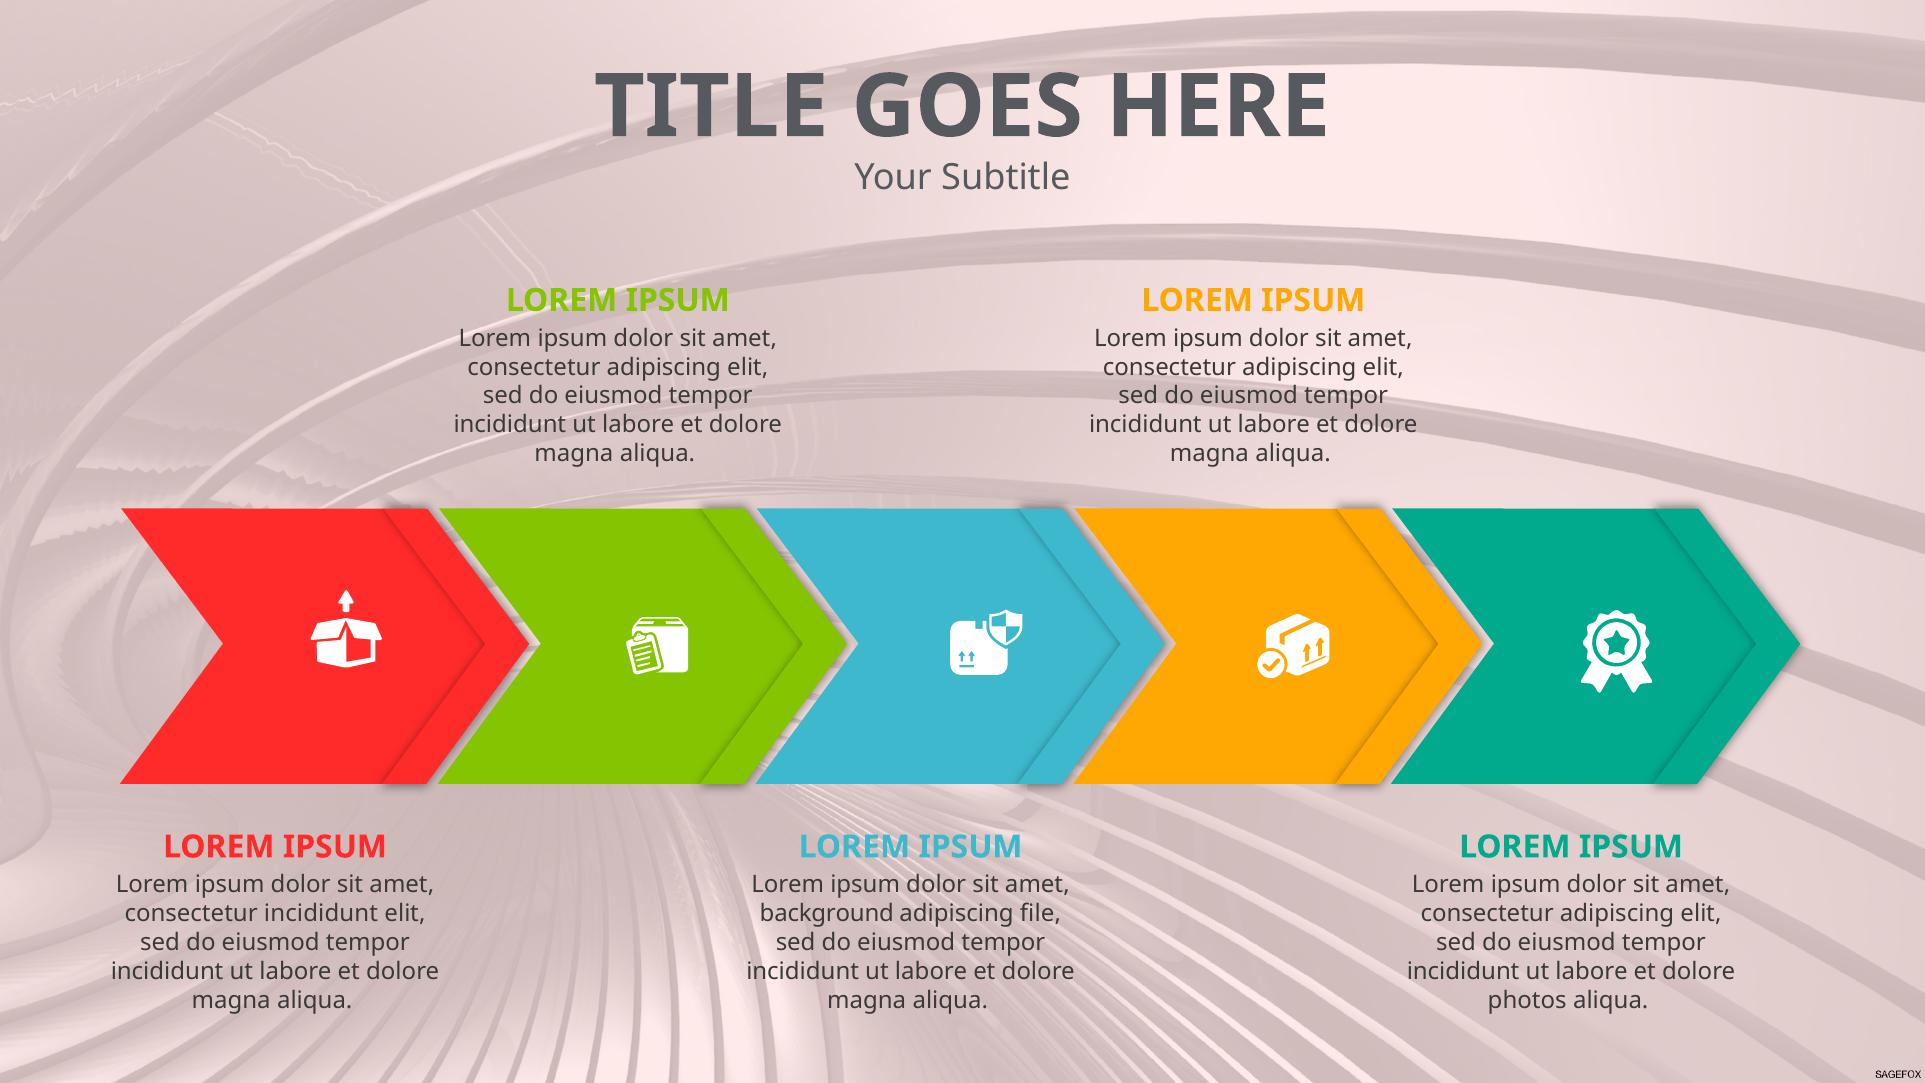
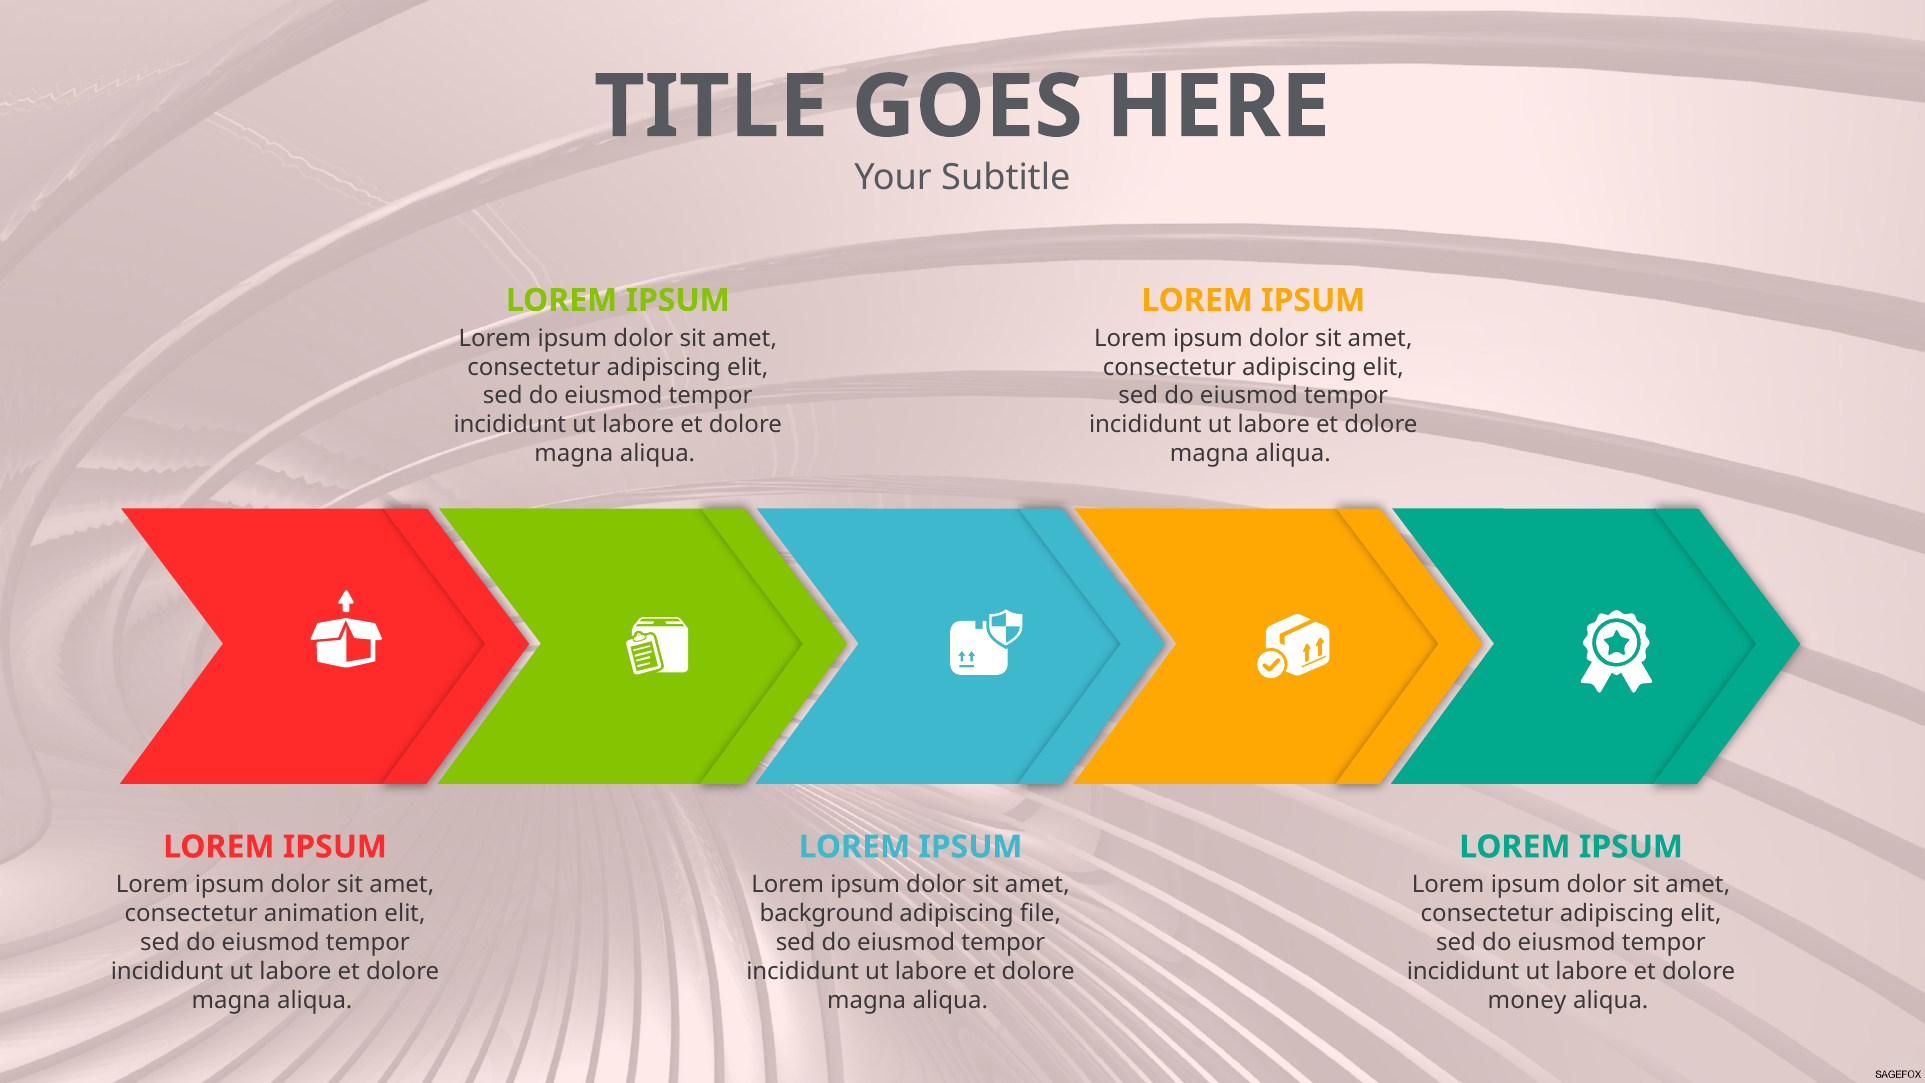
consectetur incididunt: incididunt -> animation (321, 914)
photos: photos -> money (1527, 1000)
